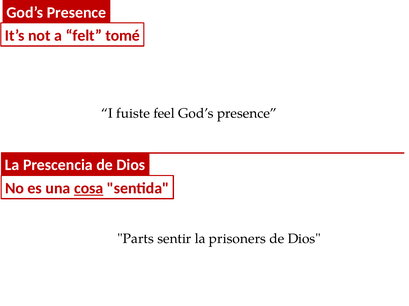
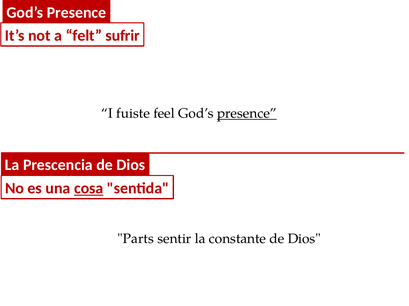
tomé: tomé -> sufrir (123, 36)
presence underline: none -> present (247, 114)
prisoners: prisoners -> constante (238, 239)
